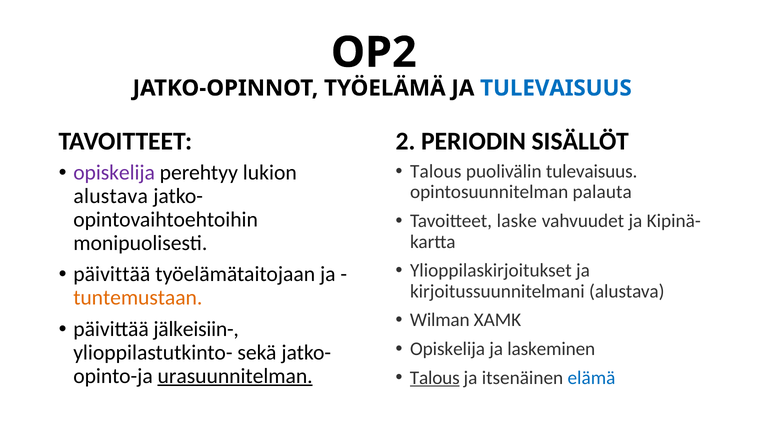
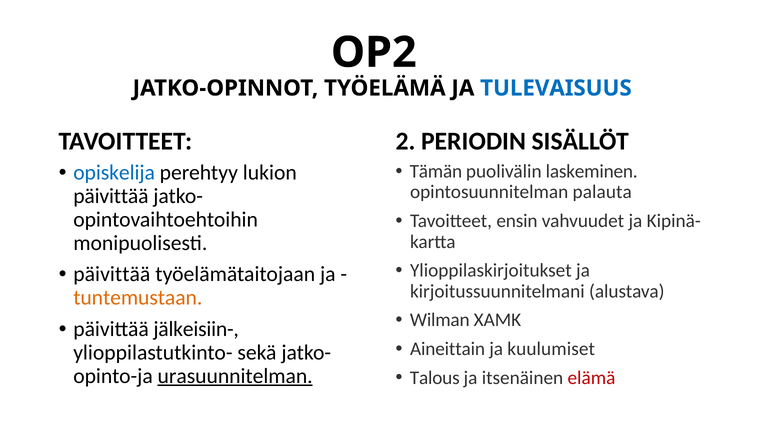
Talous: Talous -> Tämän (436, 171)
puolivälin tulevaisuus: tulevaisuus -> laskeminen (592, 171)
opiskelija colour: purple -> blue (114, 173)
alustava: alustava -> päivittää (111, 196)
laske: laske -> ensin (517, 221)
Opiskelija: Opiskelija -> Aineittain (448, 349)
laskeminen: laskeminen -> kuulumiset (551, 349)
Talous underline: present -> none (435, 378)
elämä colour: blue -> red (591, 378)
